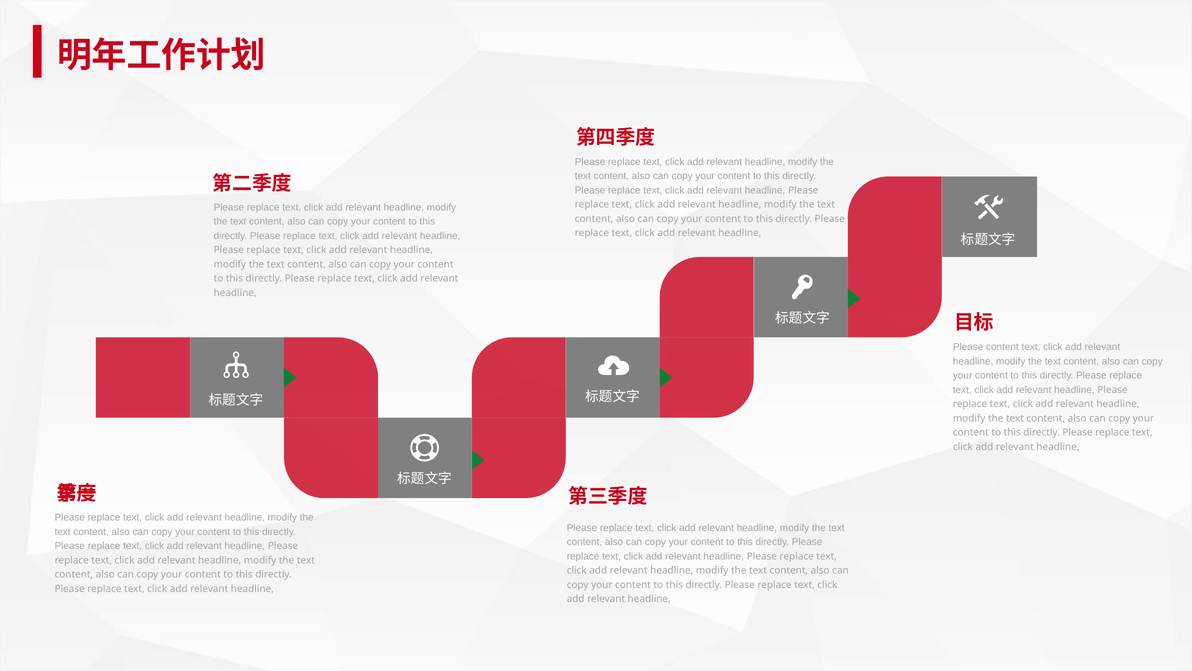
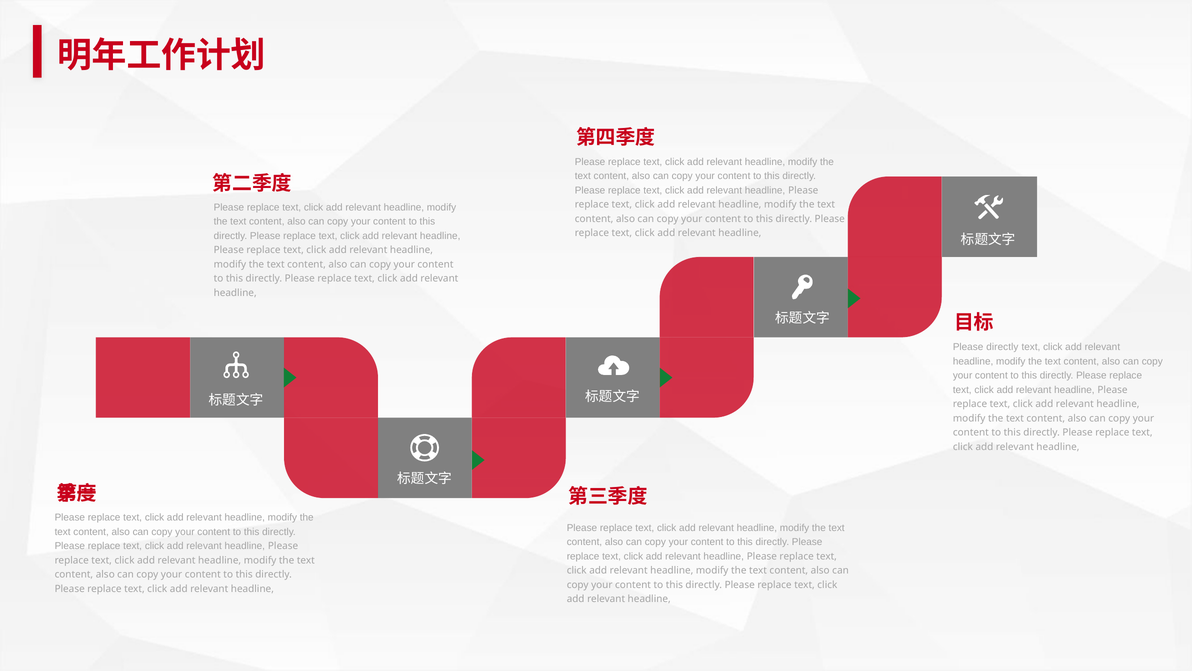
Please content: content -> directly (1002, 347)
